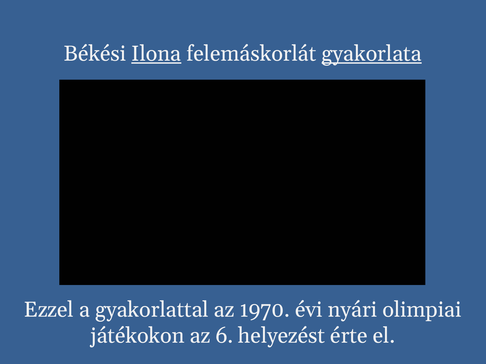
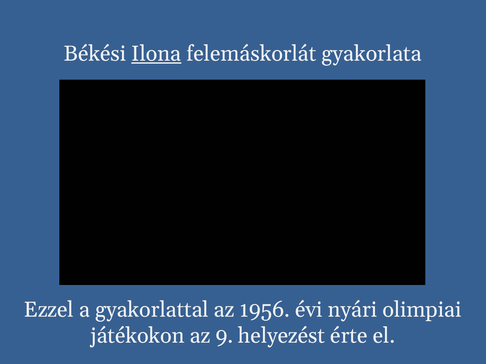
gyakorlata underline: present -> none (372, 54)
1970: 1970 -> 1956 (265, 310)
6: 6 -> 9 (224, 336)
